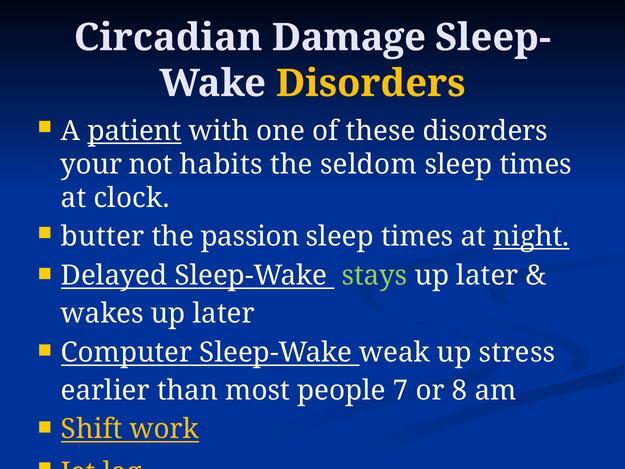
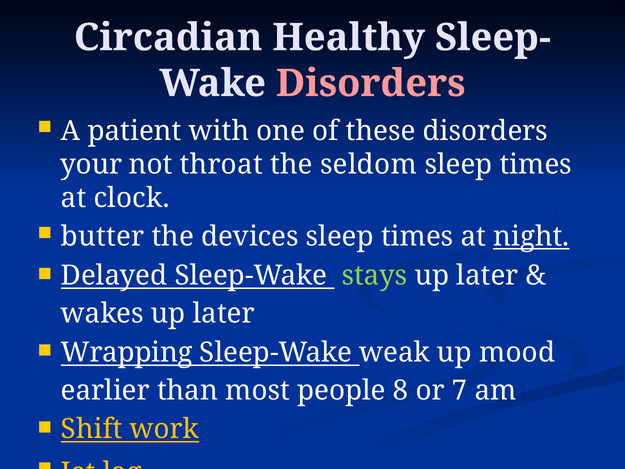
Damage: Damage -> Healthy (349, 38)
Disorders colour: yellow -> pink (371, 83)
patient underline: present -> none (135, 131)
habits: habits -> throat (221, 164)
passion: passion -> devices (250, 237)
Computer: Computer -> Wrapping (127, 352)
stress: stress -> mood (517, 352)
7: 7 -> 8 (401, 390)
8: 8 -> 7 (460, 390)
